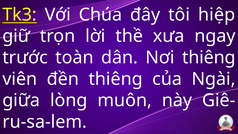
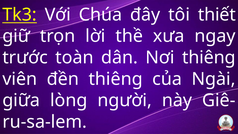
hiệp: hiệp -> thiết (217, 15)
muôn: muôn -> người (125, 100)
